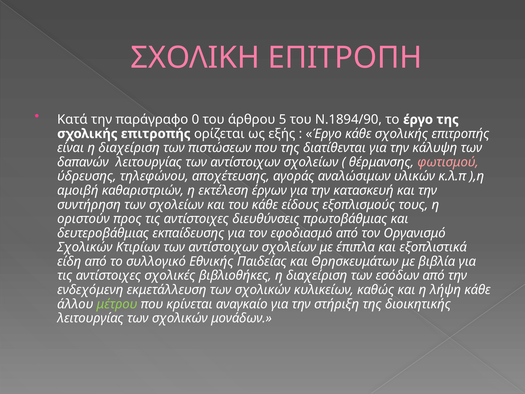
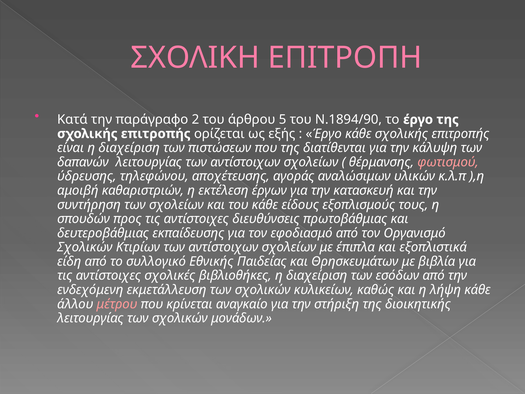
0: 0 -> 2 (195, 119)
οριστούν: οριστούν -> σπουδών (83, 219)
μέτρου colour: light green -> pink (117, 304)
